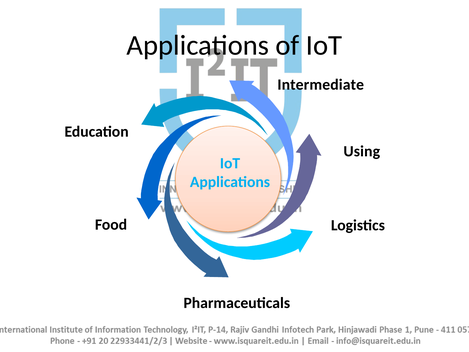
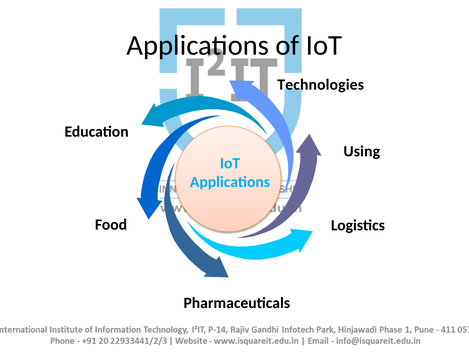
Intermediate: Intermediate -> Technologies (321, 84)
